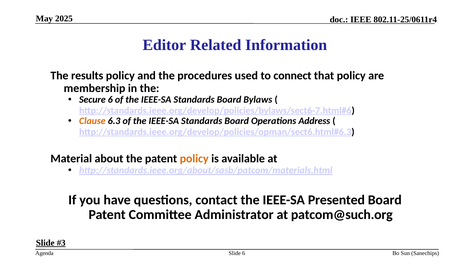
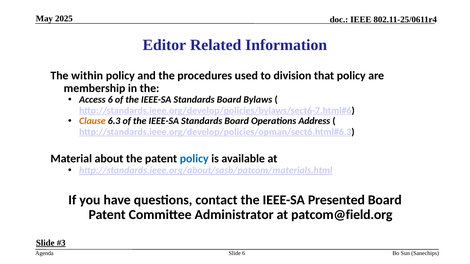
results: results -> within (87, 76)
connect: connect -> division (292, 76)
Secure: Secure -> Access (92, 100)
policy colour: orange -> blue (194, 159)
patcom@such.org: patcom@such.org -> patcom@field.org (342, 215)
